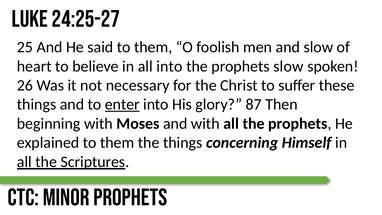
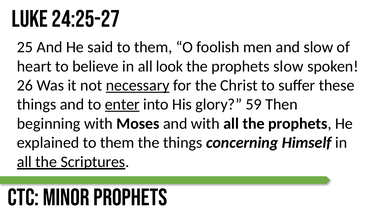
all into: into -> look (170, 66)
necessary underline: none -> present (138, 85)
87: 87 -> 59 (254, 104)
